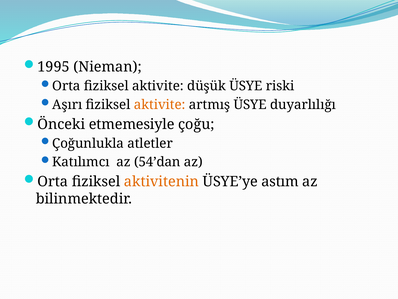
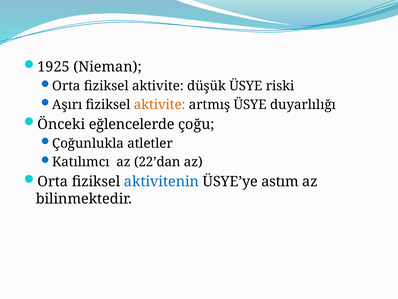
1995: 1995 -> 1925 (54, 67)
etmemesiyle: etmemesiyle -> eğlencelerde (132, 124)
54’dan: 54’dan -> 22’dan (157, 162)
aktivitenin colour: orange -> blue (161, 181)
